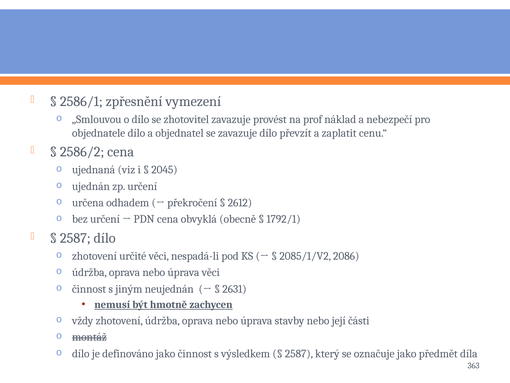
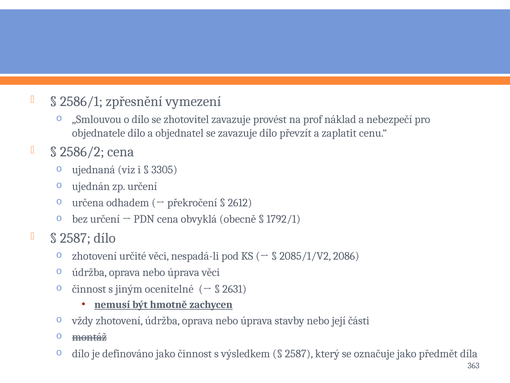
2045: 2045 -> 3305 (164, 170)
neujednán: neujednán -> ocenitelné (169, 289)
